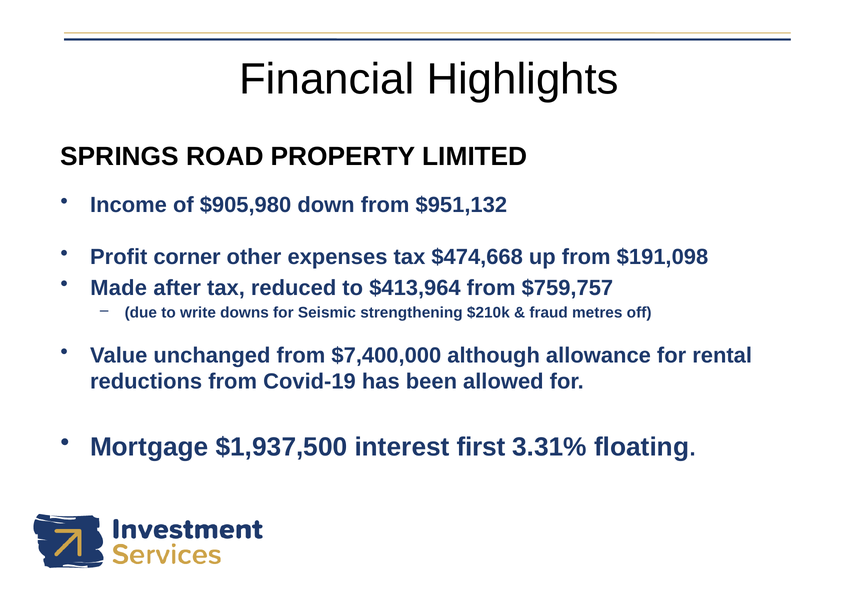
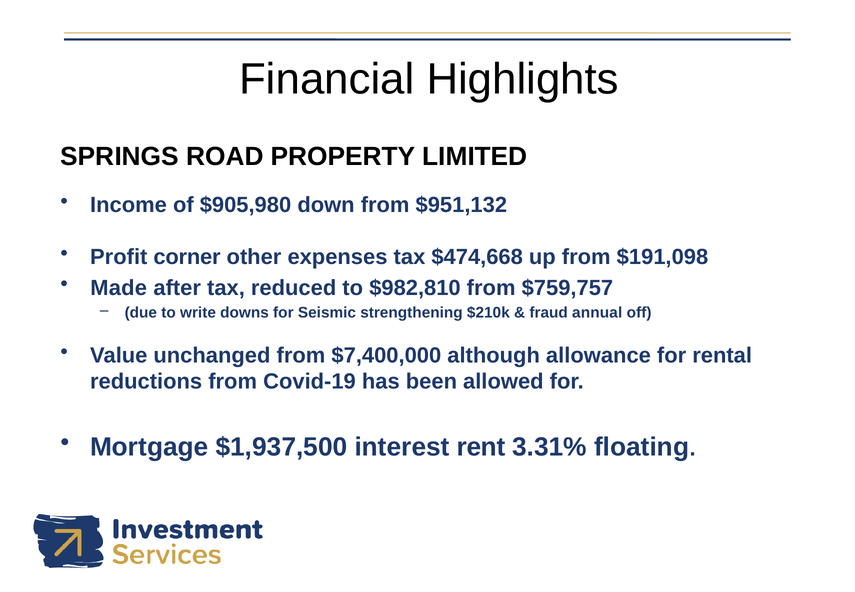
$413,964: $413,964 -> $982,810 (415, 288)
metres: metres -> annual (597, 313)
first: first -> rent (481, 447)
